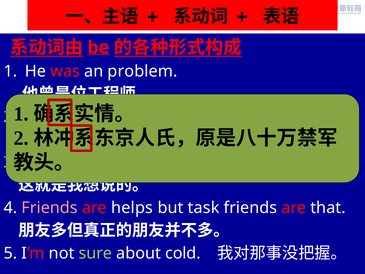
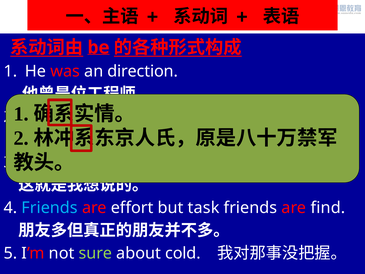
problem: problem -> direction (143, 71)
Friends colour: pink -> light blue (50, 208)
helps: helps -> effort (132, 208)
that: that -> find (328, 208)
